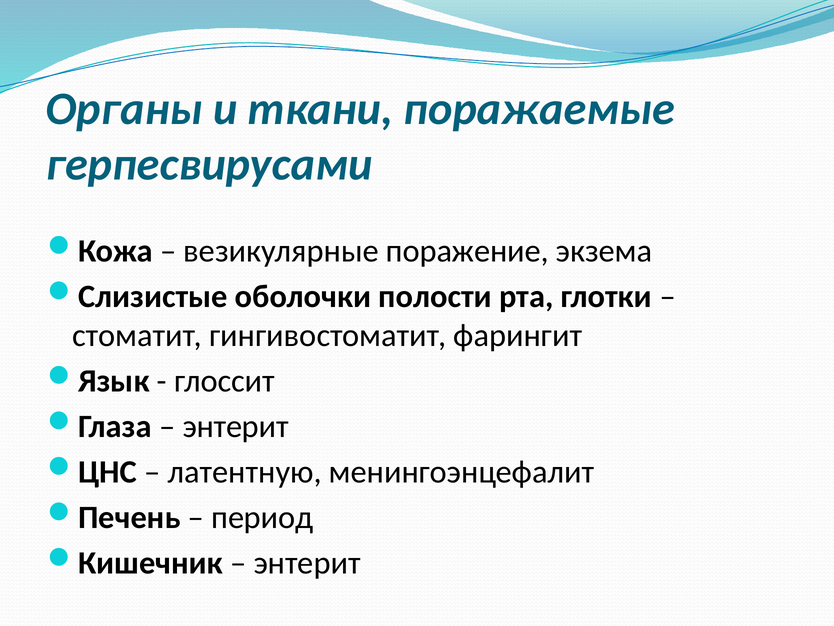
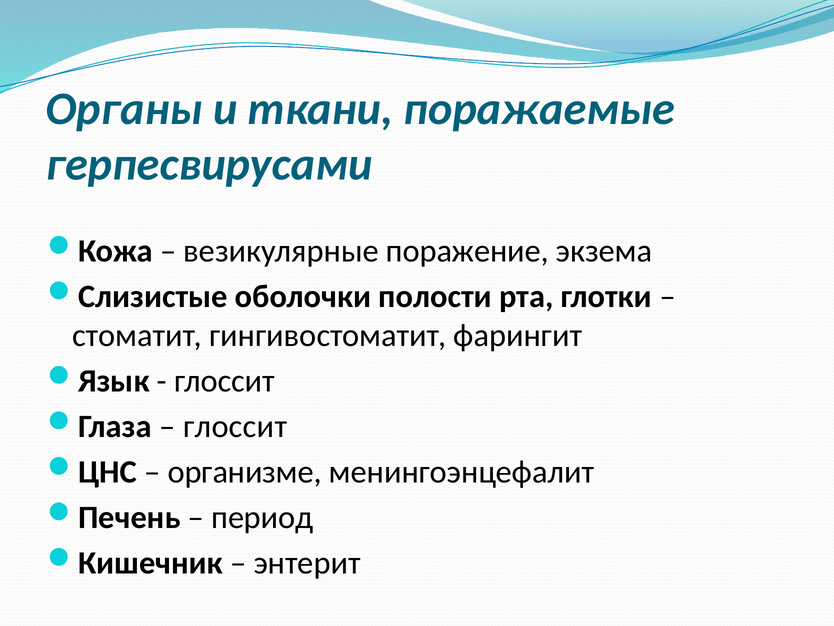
энтерит: энтерит -> глоссит (235, 426)
латентную: латентную -> организме (245, 472)
